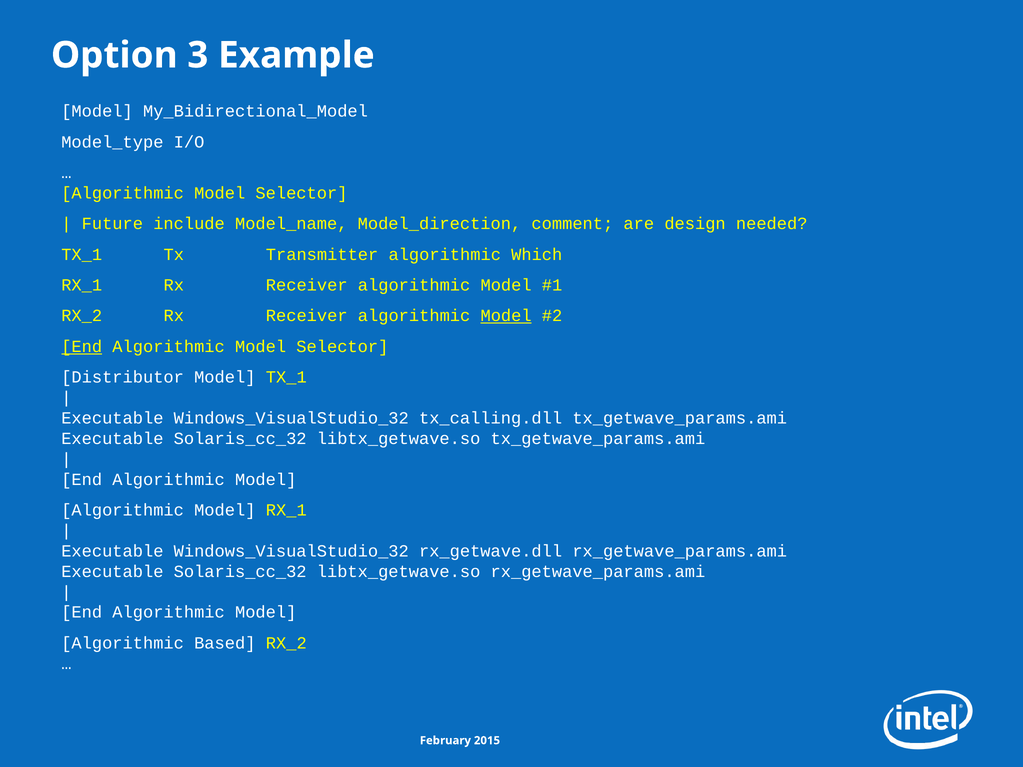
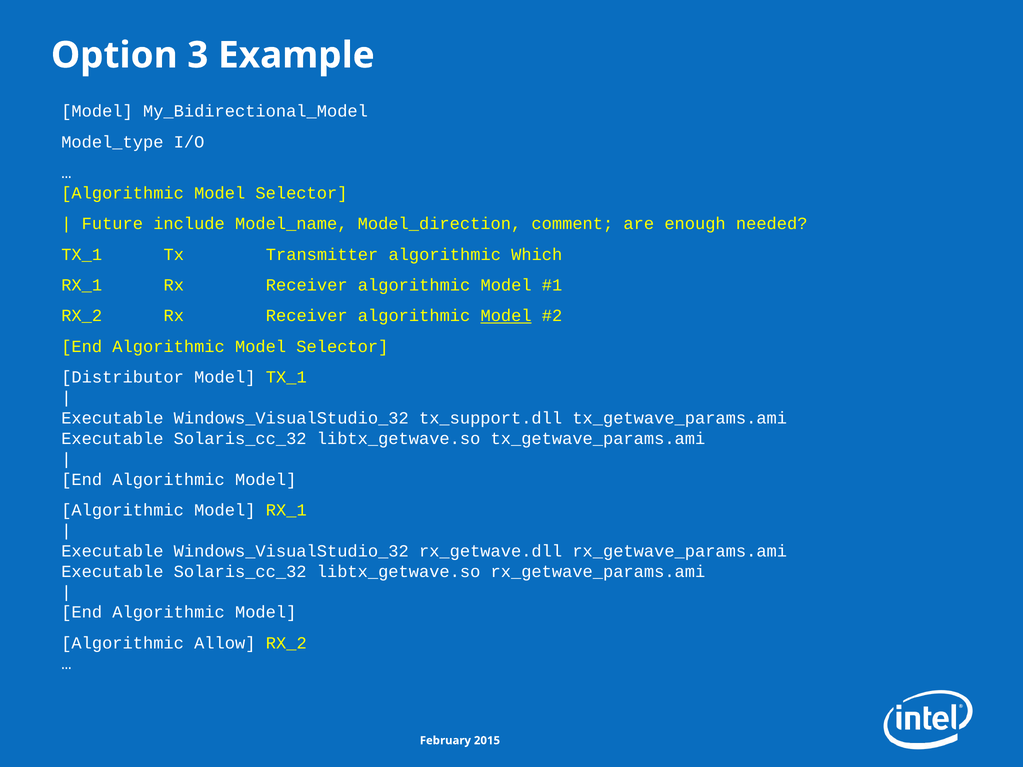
design: design -> enough (695, 224)
End underline: present -> none (82, 347)
tx_calling.dll: tx_calling.dll -> tx_support.dll (491, 418)
Based: Based -> Allow (225, 643)
